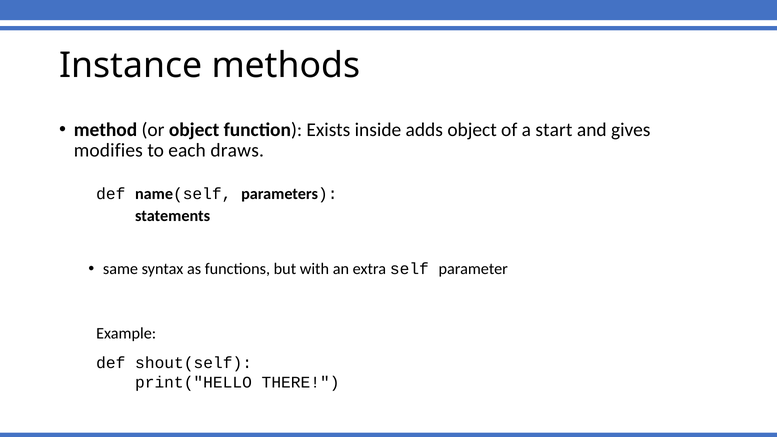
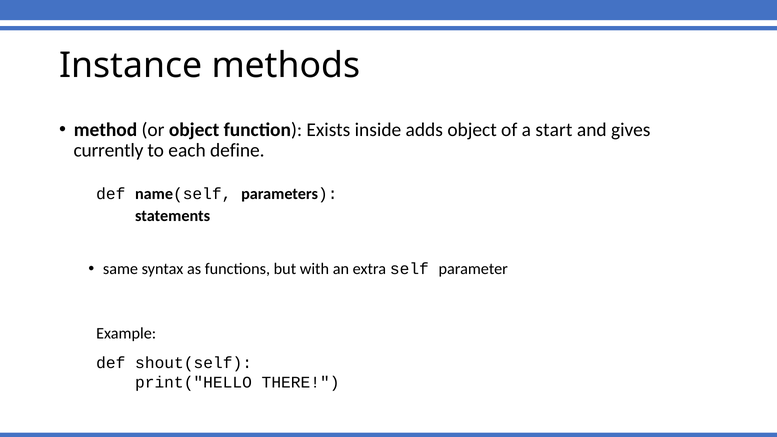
modifies: modifies -> currently (108, 151)
draws: draws -> define (237, 151)
